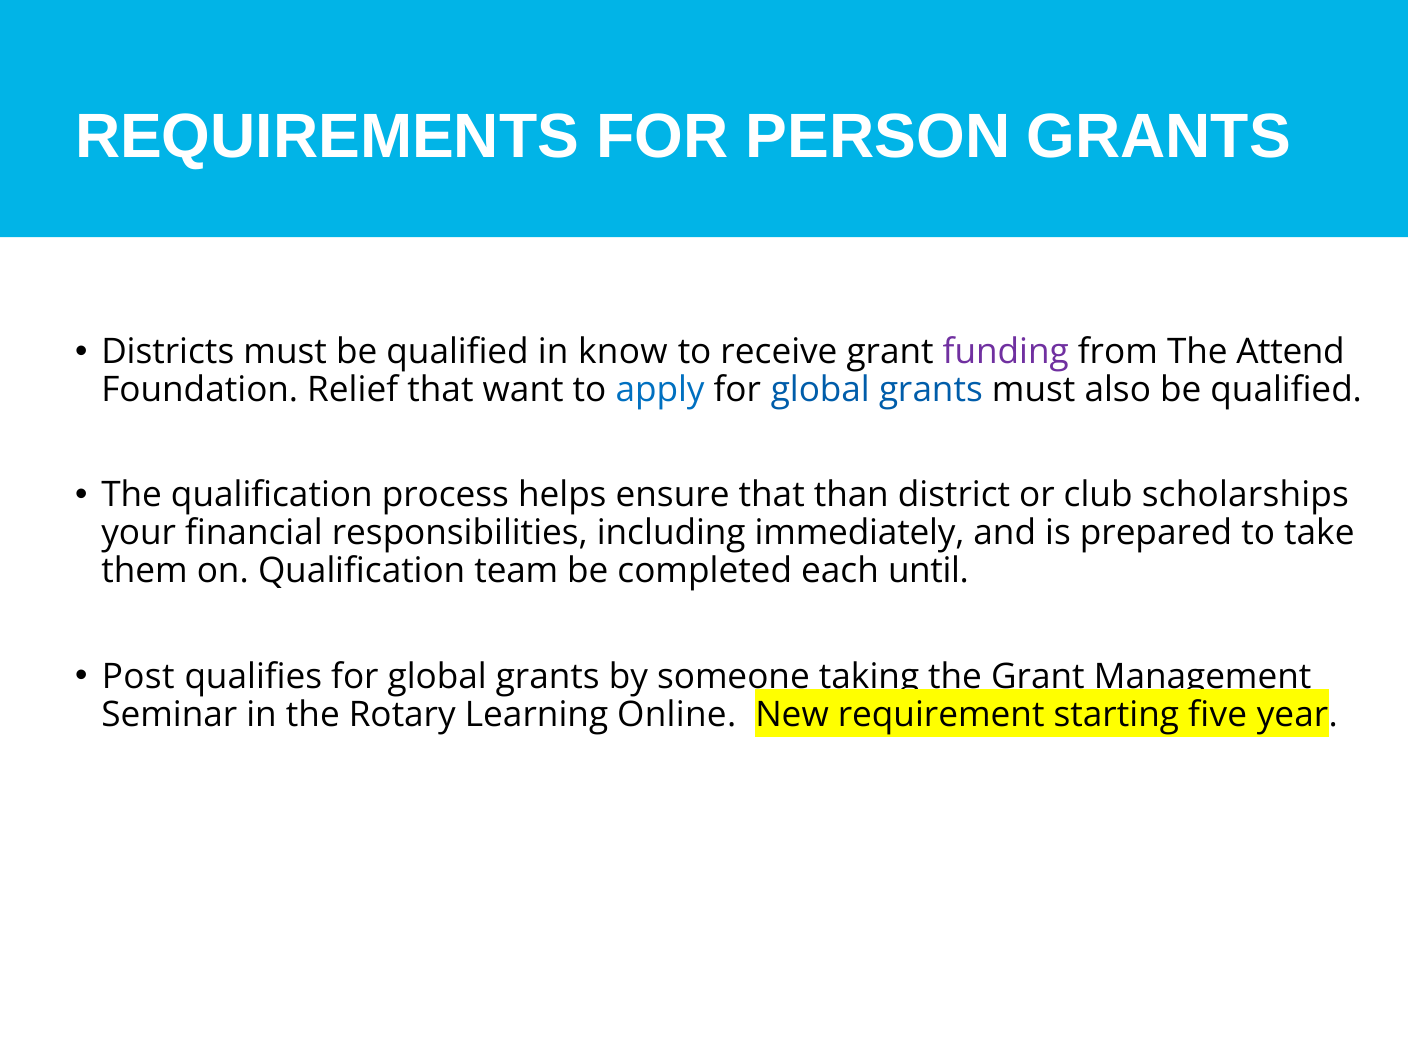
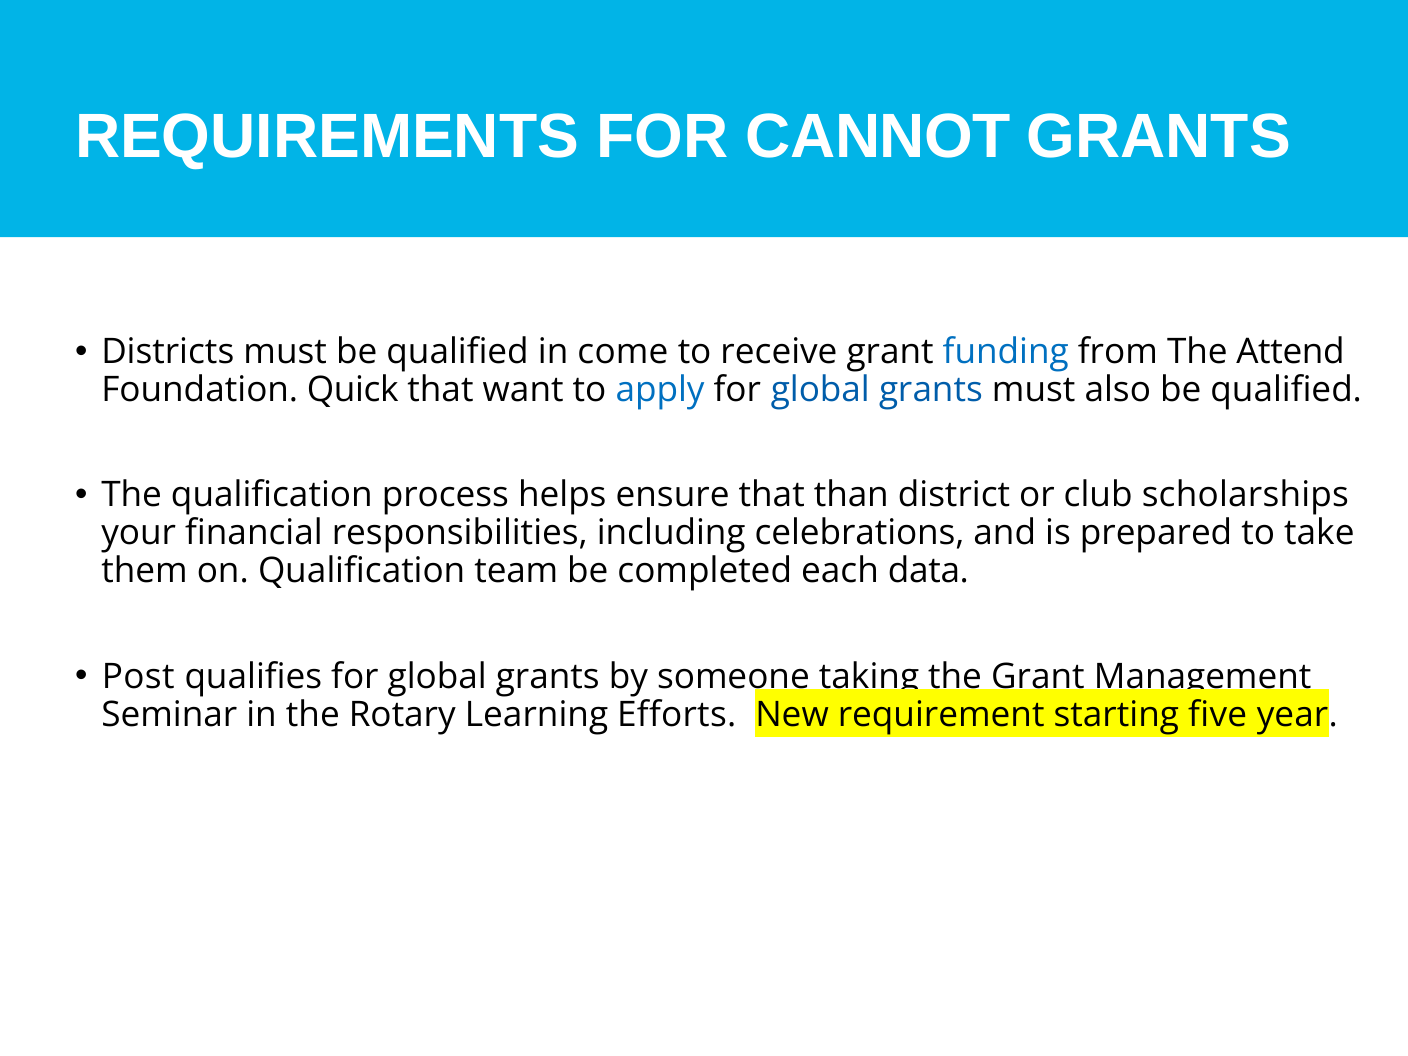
PERSON: PERSON -> CANNOT (878, 137)
know: know -> come (623, 352)
funding colour: purple -> blue (1006, 352)
Relief: Relief -> Quick (353, 390)
immediately: immediately -> celebrations (860, 533)
until: until -> data (928, 571)
Online: Online -> Efforts (677, 715)
